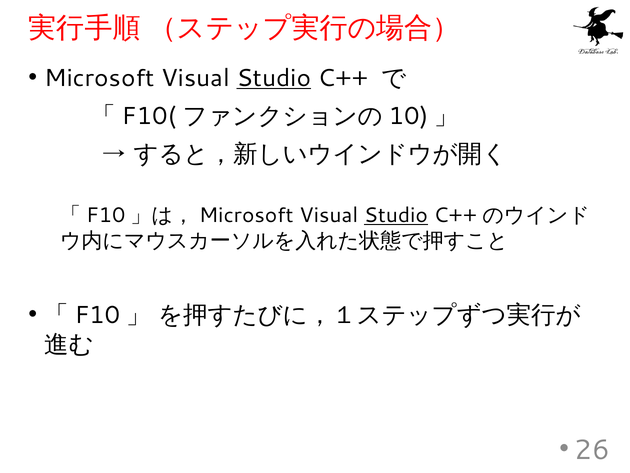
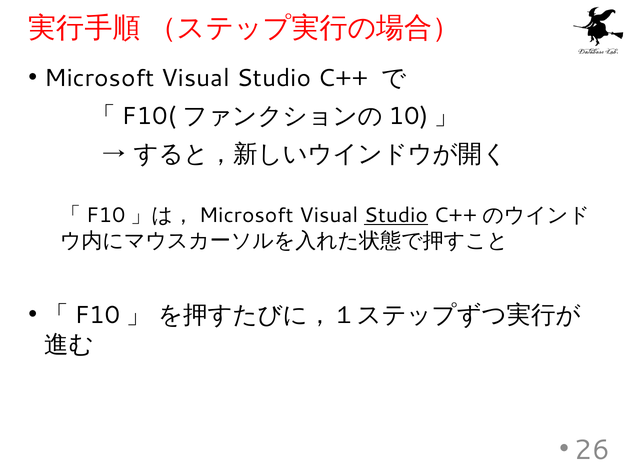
Studio underline: present -> none (274, 78)
